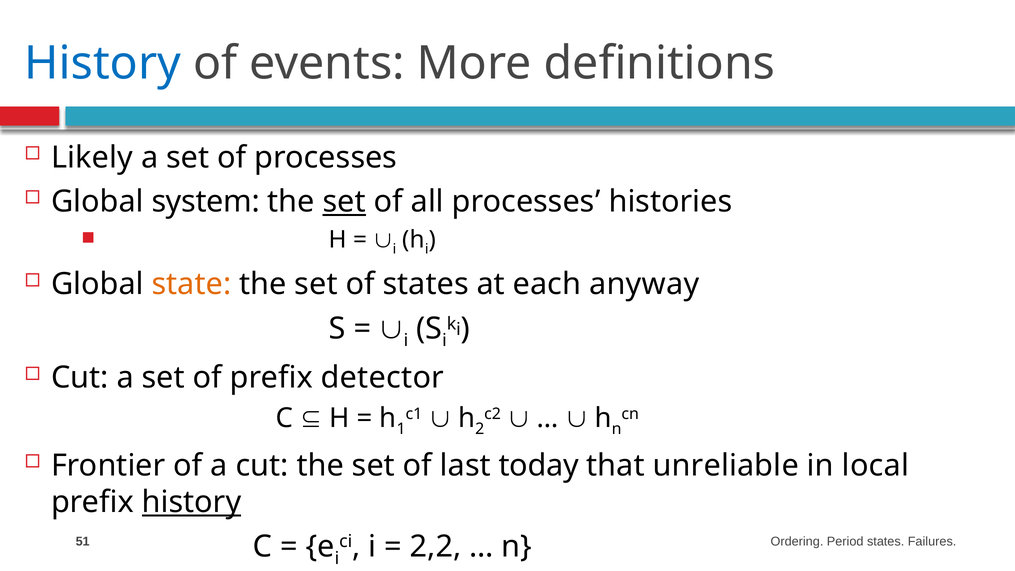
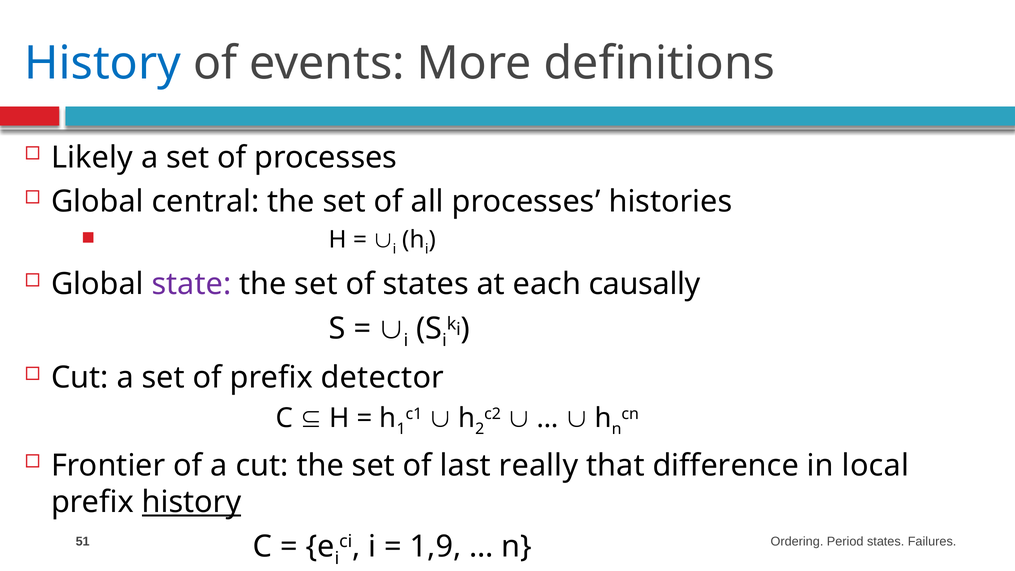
system: system -> central (206, 202)
set underline: present -> none (344, 202)
state colour: orange -> purple (191, 284)
anyway: anyway -> causally (645, 284)
today: today -> really (538, 465)
unreliable: unreliable -> difference (726, 465)
2,2: 2,2 -> 1,9 (436, 546)
